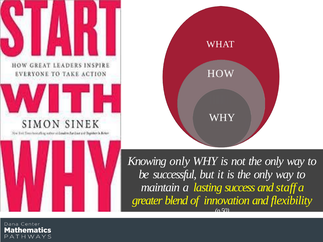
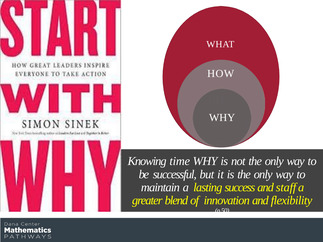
Knowing only: only -> time (180, 161)
